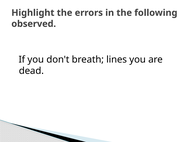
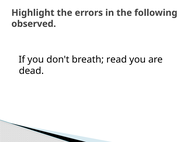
lines: lines -> read (117, 60)
